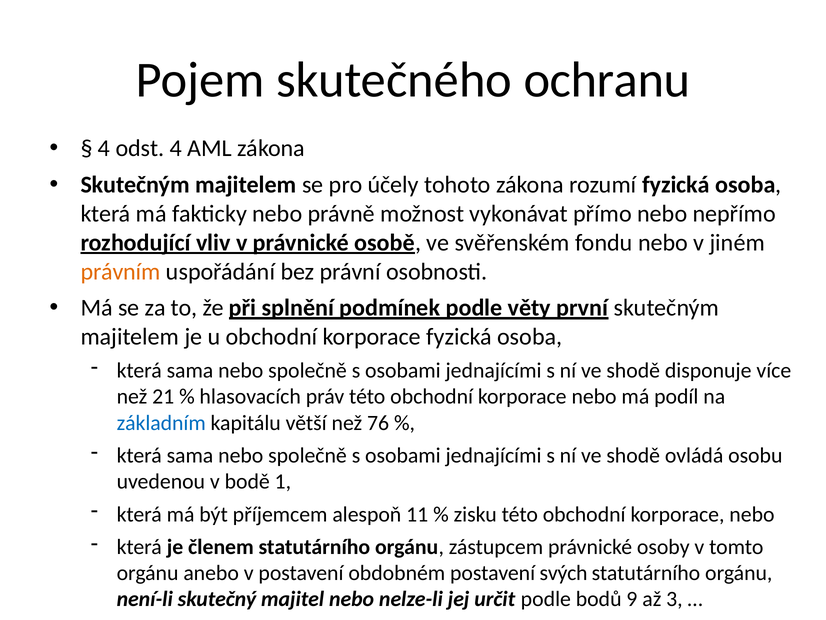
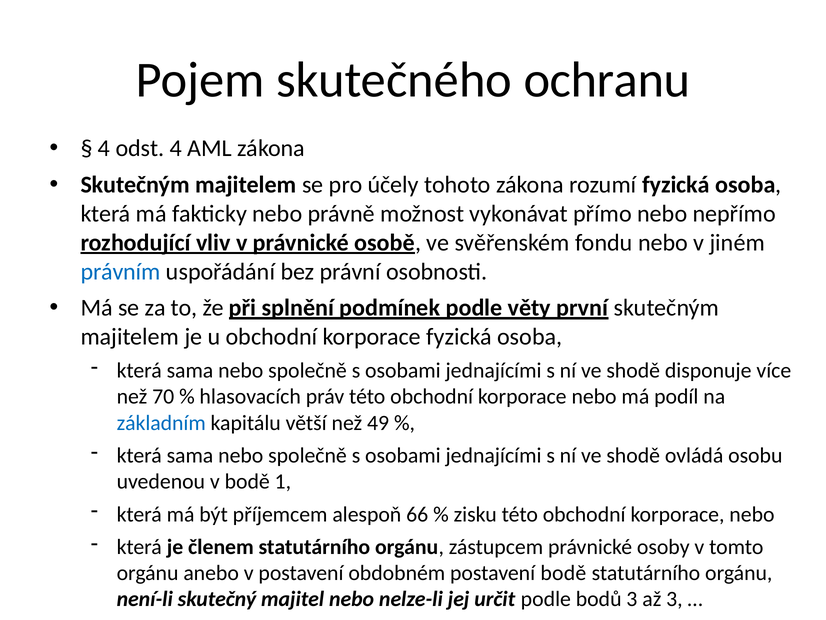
právním colour: orange -> blue (121, 271)
21: 21 -> 70 (163, 396)
76: 76 -> 49 (378, 423)
11: 11 -> 66 (417, 514)
postavení svých: svých -> bodě (563, 573)
bodů 9: 9 -> 3 (632, 599)
